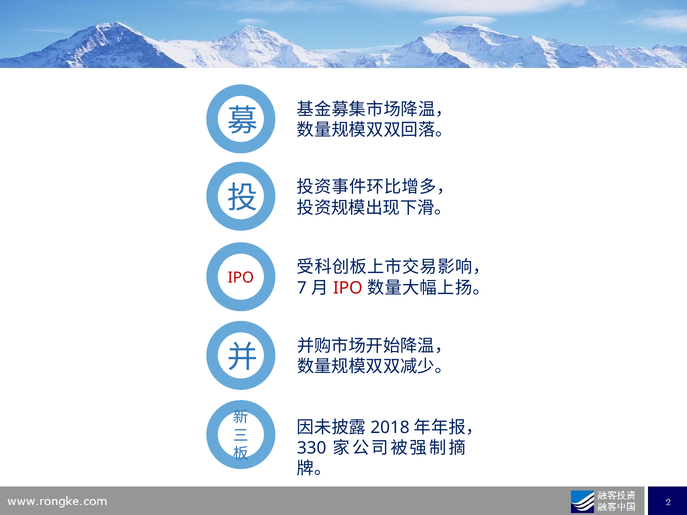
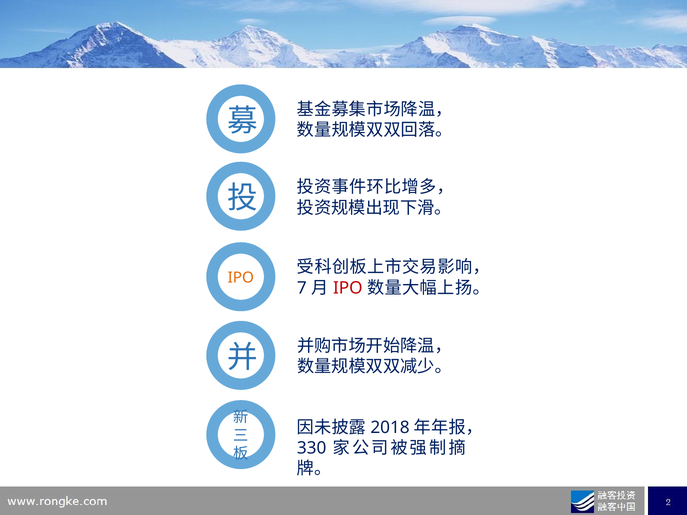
IPO colour: red -> orange (241, 278)
